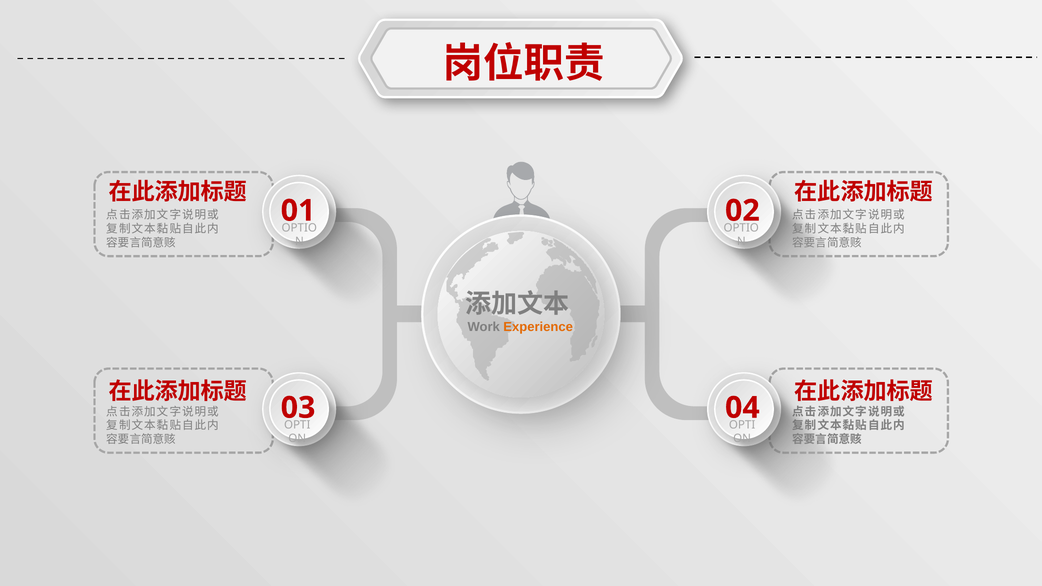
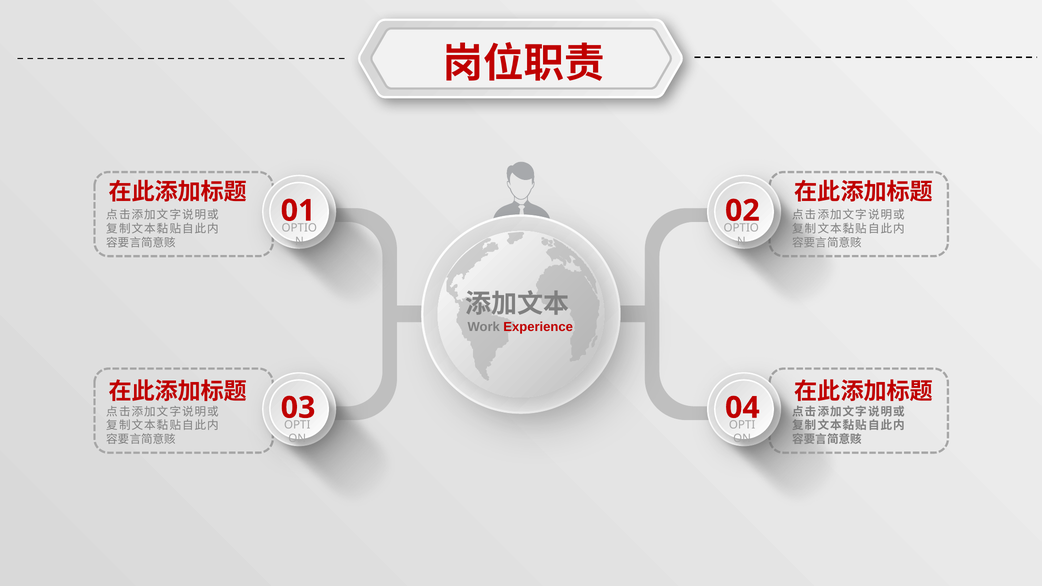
Experience colour: orange -> red (538, 327)
